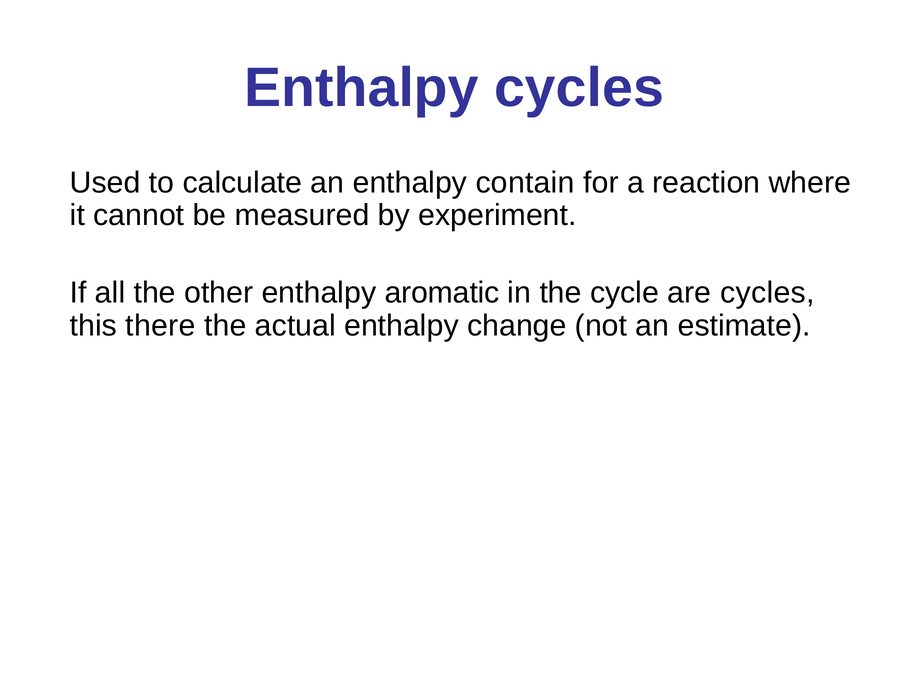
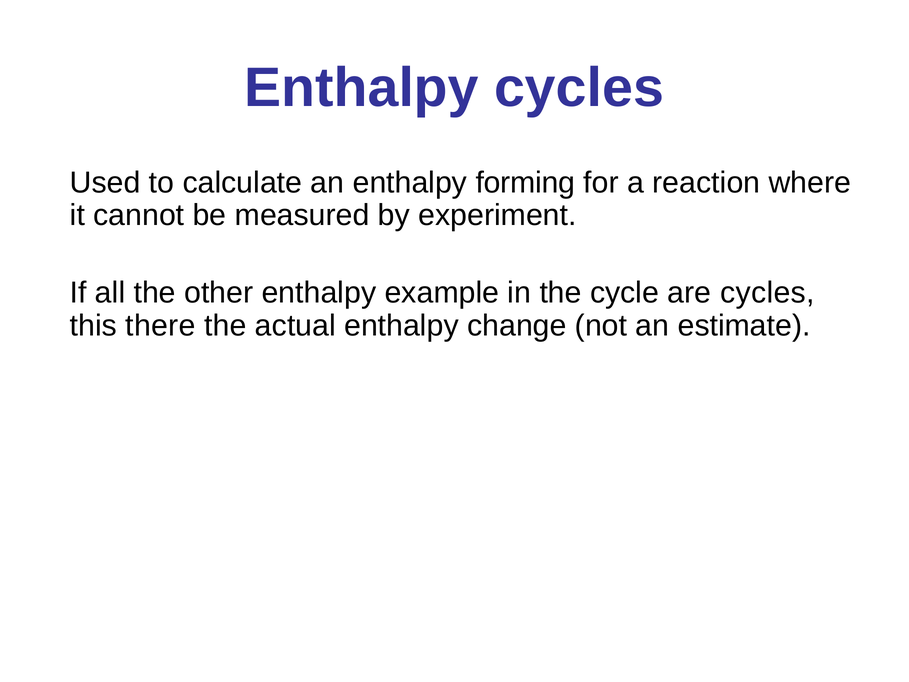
contain: contain -> forming (525, 183)
aromatic: aromatic -> example (442, 293)
